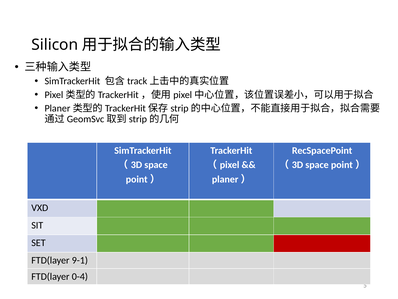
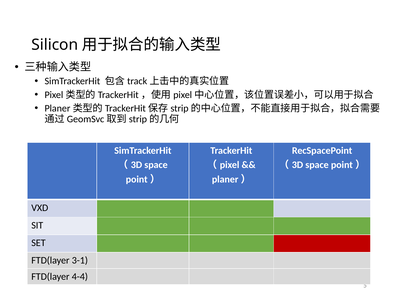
9-1: 9-1 -> 3-1 (80, 260)
0-4: 0-4 -> 4-4 (80, 276)
